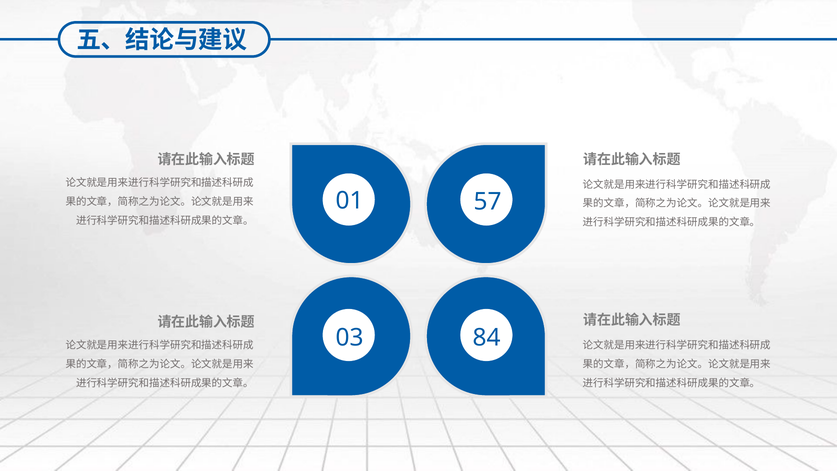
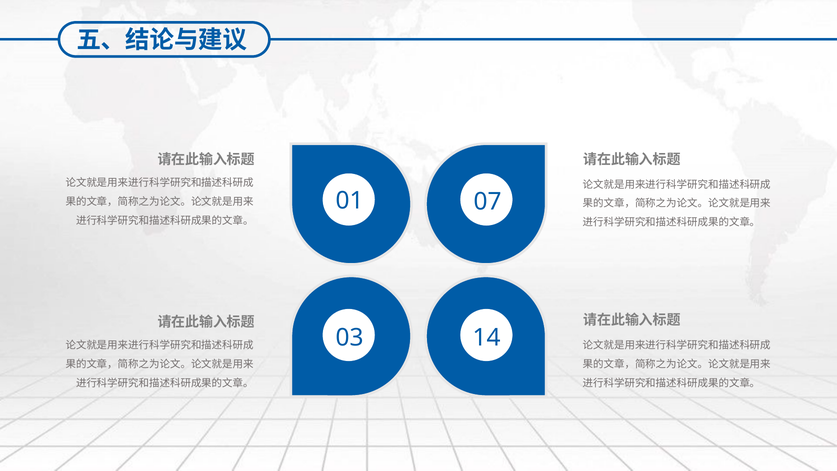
57: 57 -> 07 (488, 202)
84: 84 -> 14 (487, 337)
